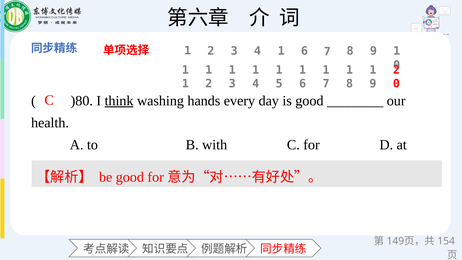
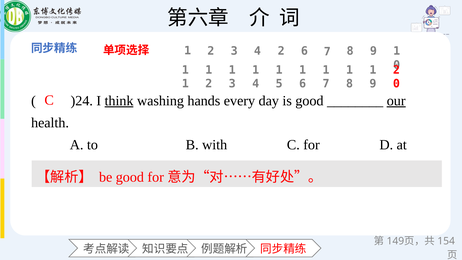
3 4 1: 1 -> 2 (281, 51)
)80: )80 -> )24 (82, 101)
our underline: none -> present (396, 101)
